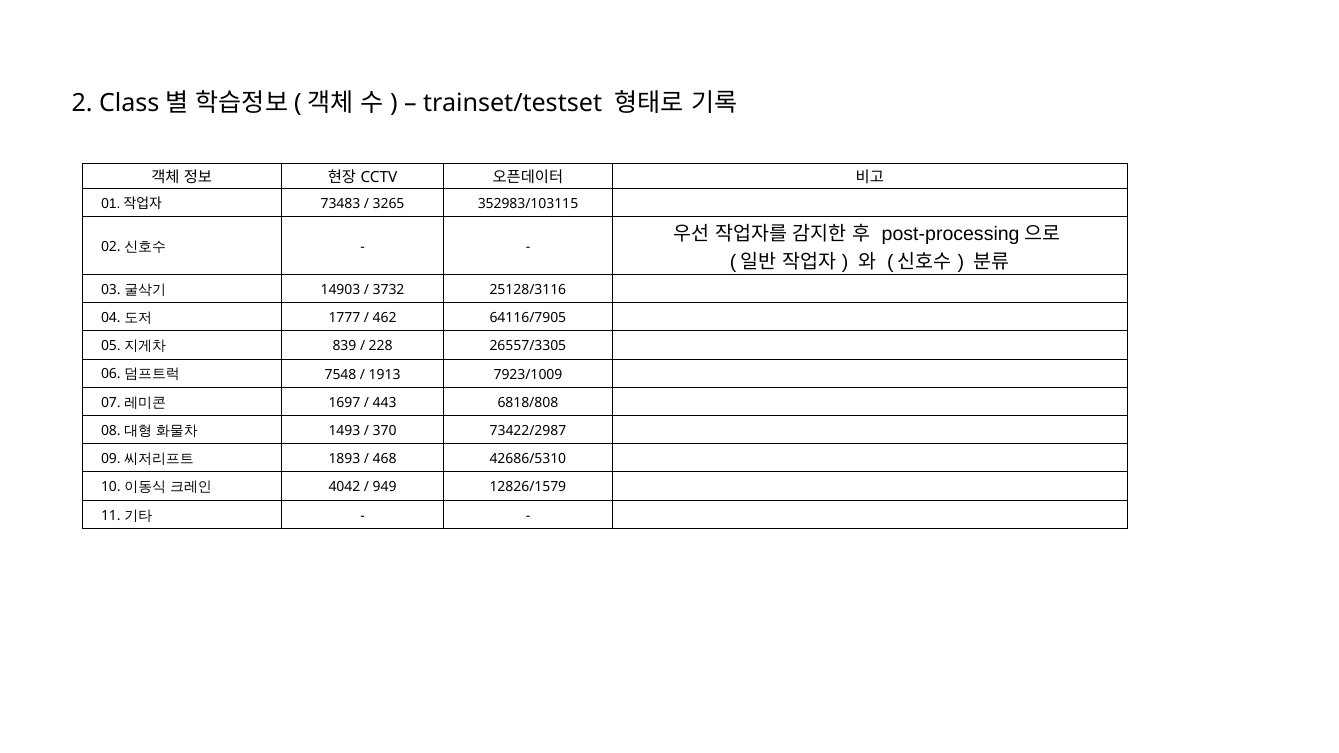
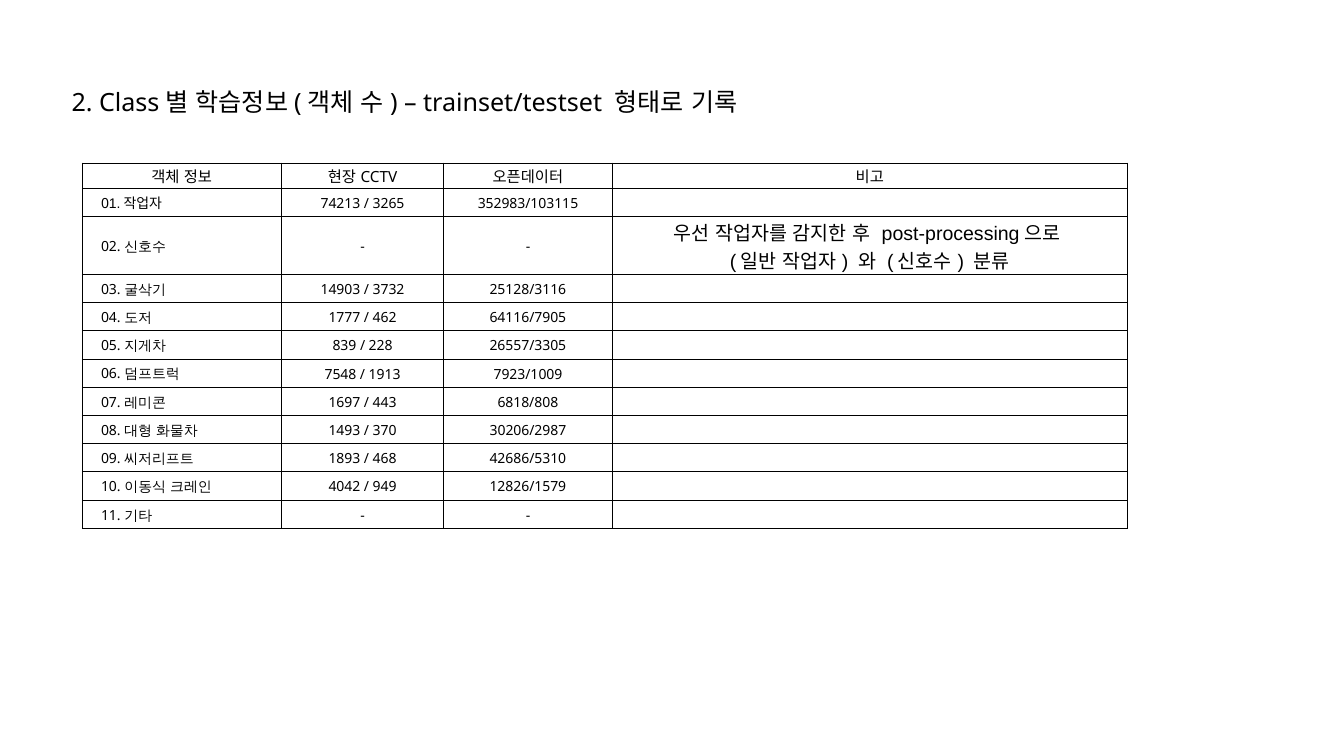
73483: 73483 -> 74213 (340, 204)
73422/2987: 73422/2987 -> 30206/2987 (528, 431)
